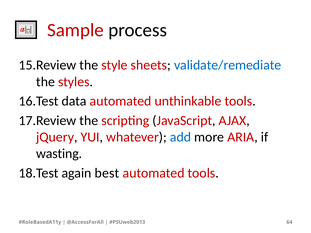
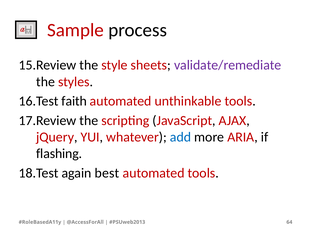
validate/remediate colour: blue -> purple (228, 65)
data: data -> faith (74, 101)
wasting: wasting -> flashing (59, 154)
